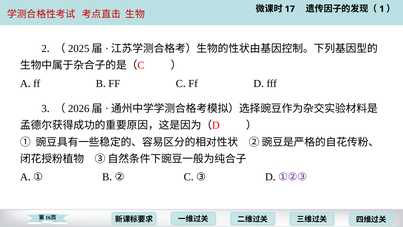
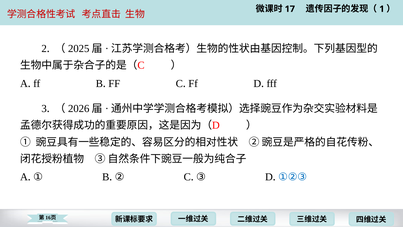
①②③ colour: purple -> blue (293, 177)
